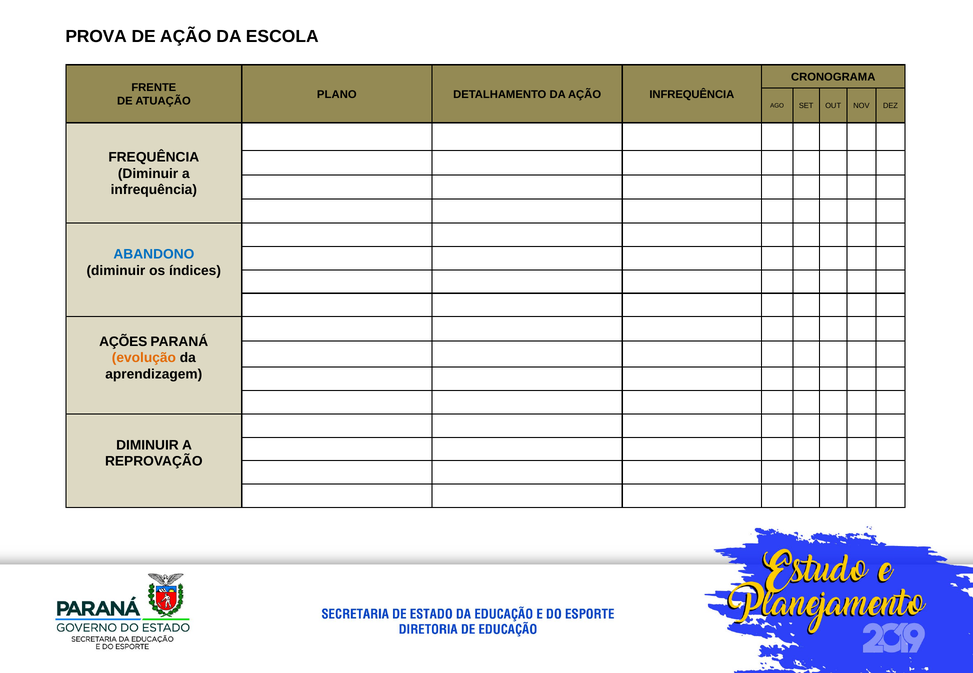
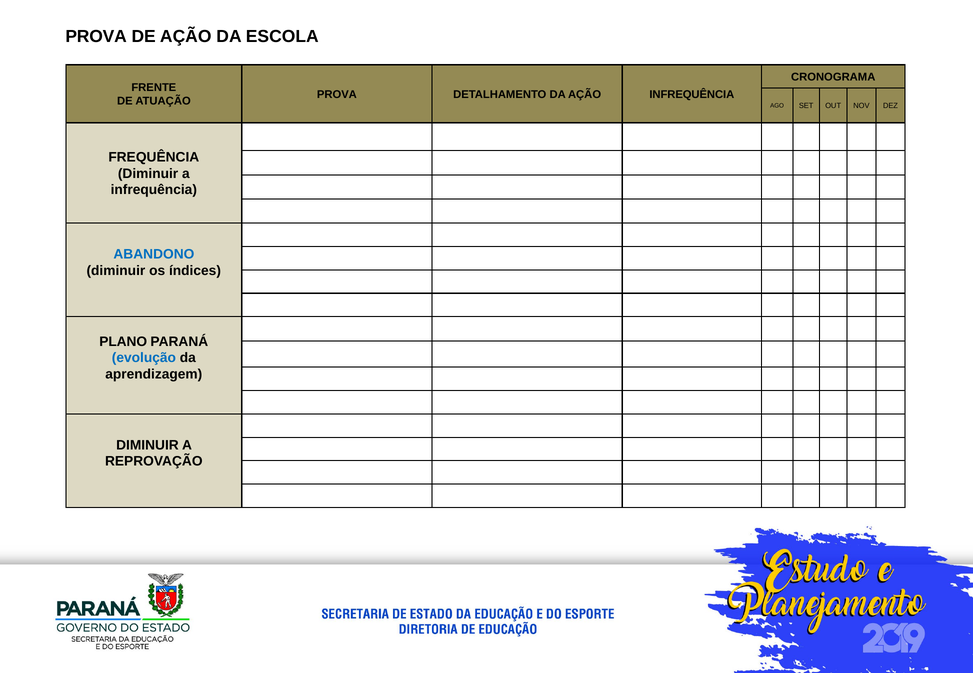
PLANO: PLANO -> PROVA (337, 94)
AÇÕES: AÇÕES -> PLANO (123, 342)
evolução colour: orange -> blue (144, 358)
